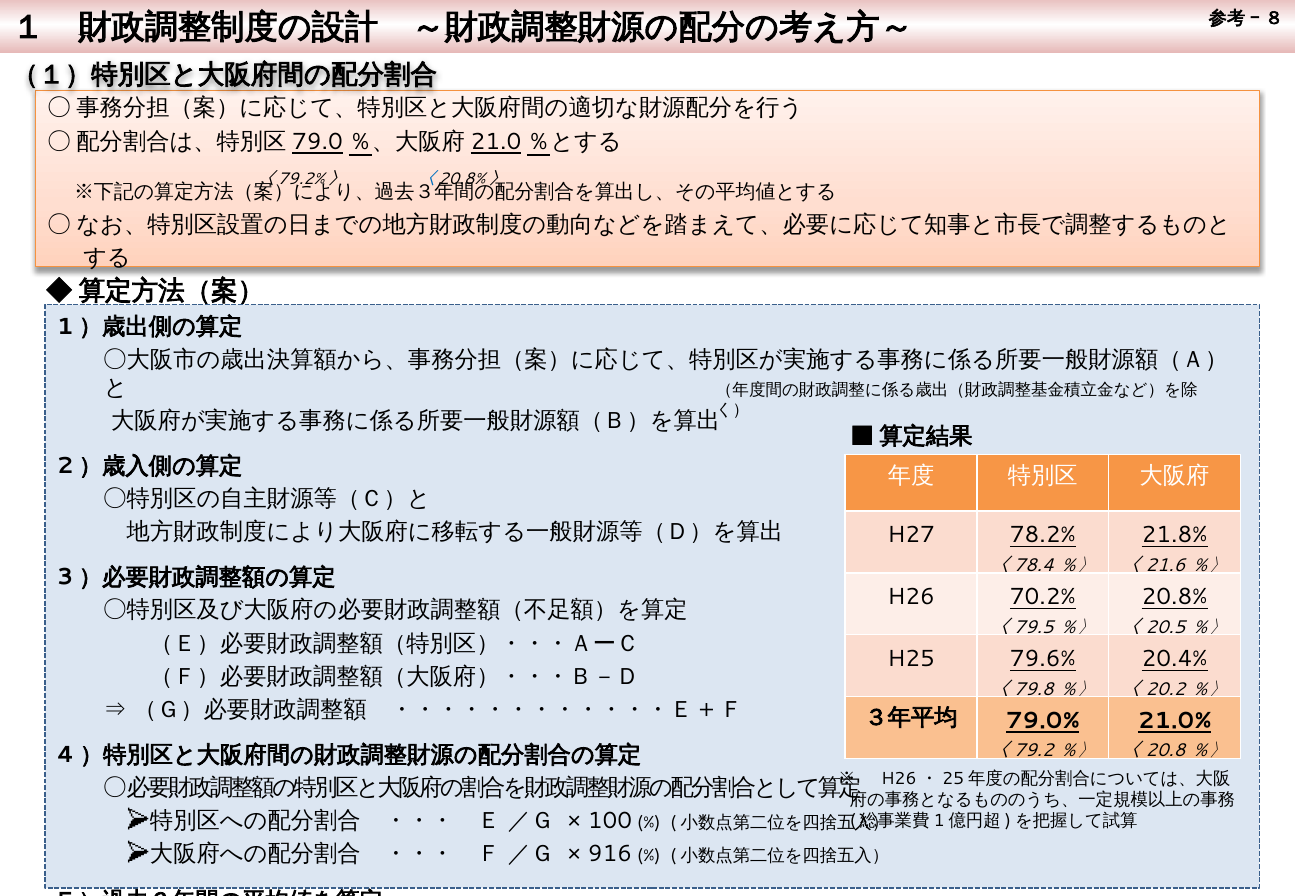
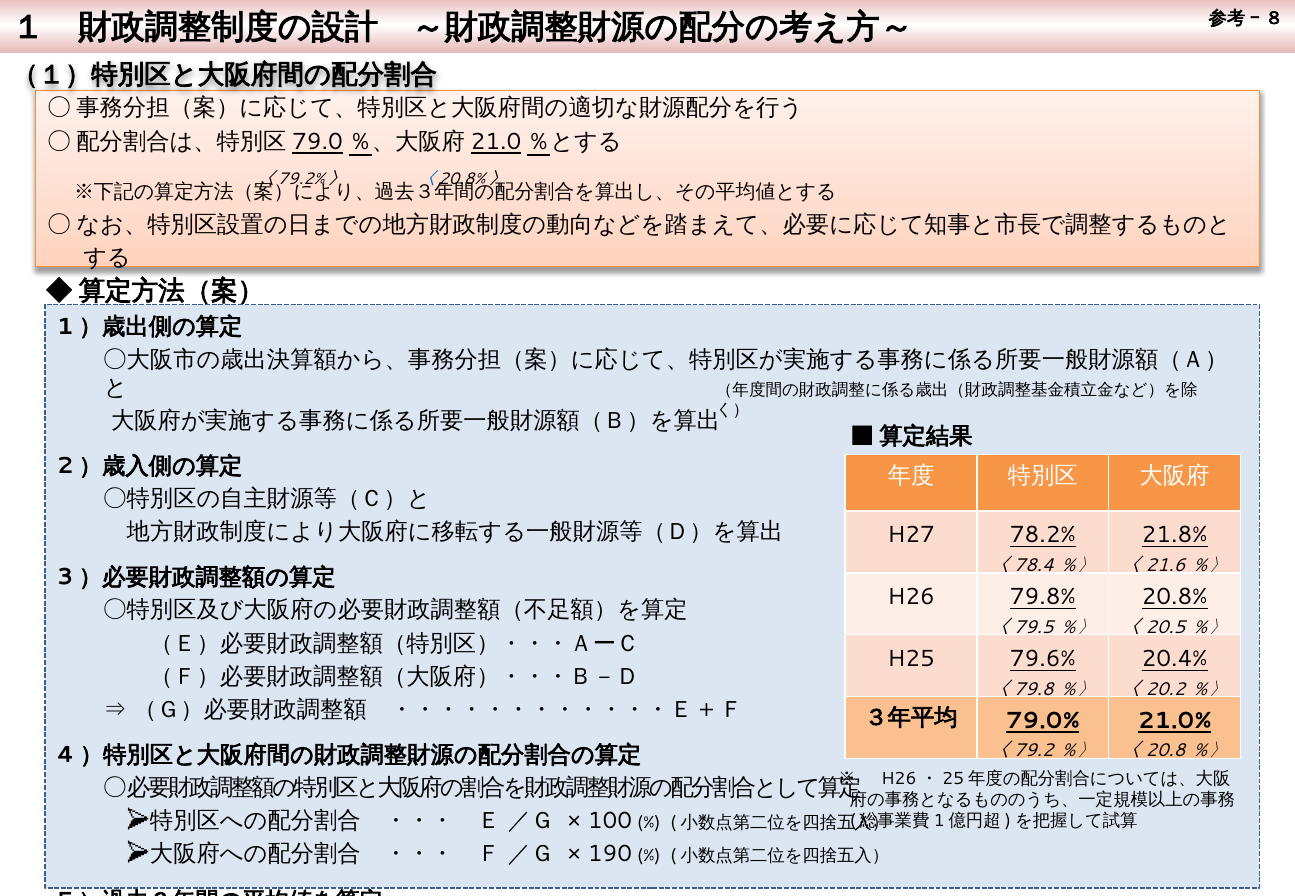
70.2%: 70.2% -> 79.8% (1043, 597)
916: 916 -> 190 (610, 855)
